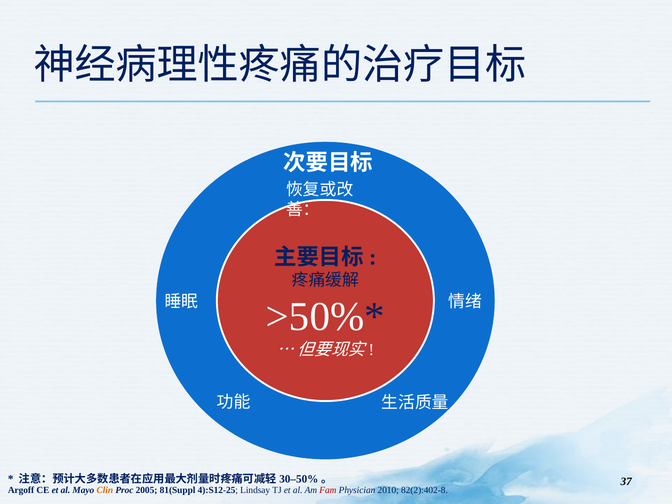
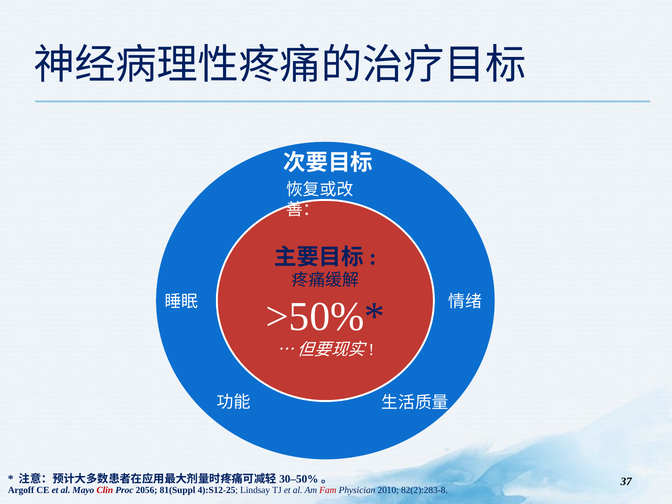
Clin colour: orange -> red (105, 490)
2005: 2005 -> 2056 (147, 490)
82(2):402-8: 82(2):402-8 -> 82(2):283-8 (424, 490)
